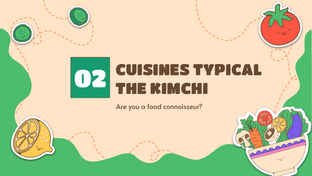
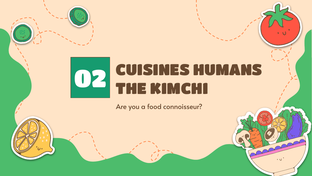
TYPICAL: TYPICAL -> HUMANS (228, 70)
